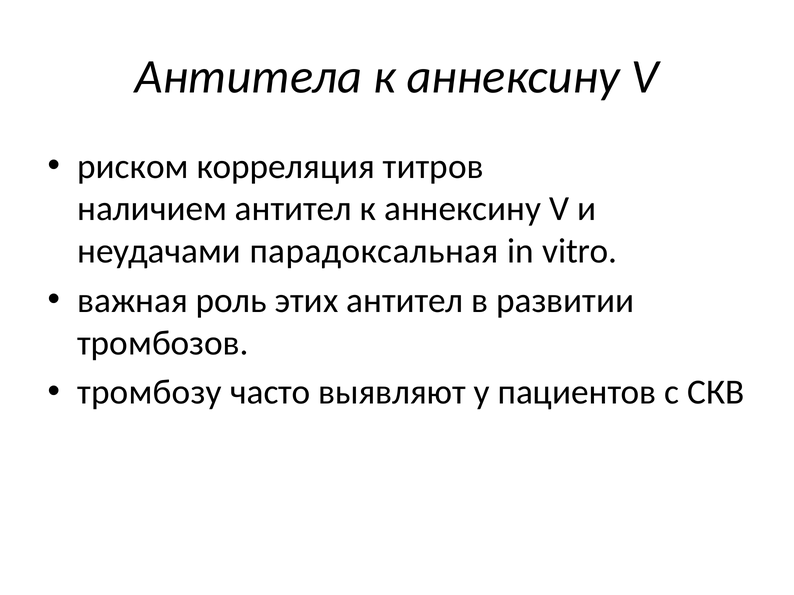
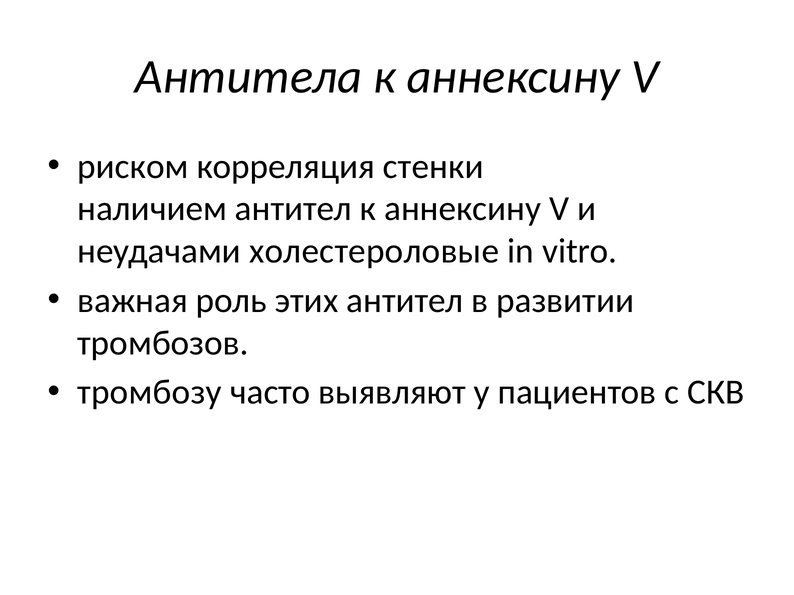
титров: титров -> стенки (433, 167)
парадоксальная: парадоксальная -> холестероловые (374, 251)
